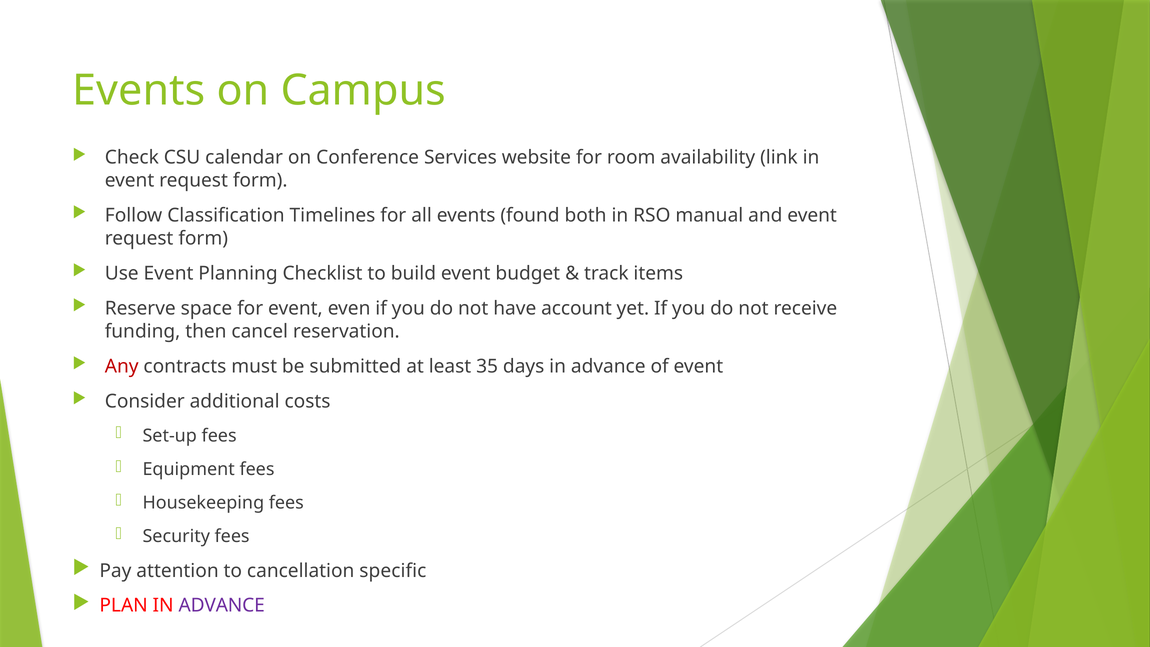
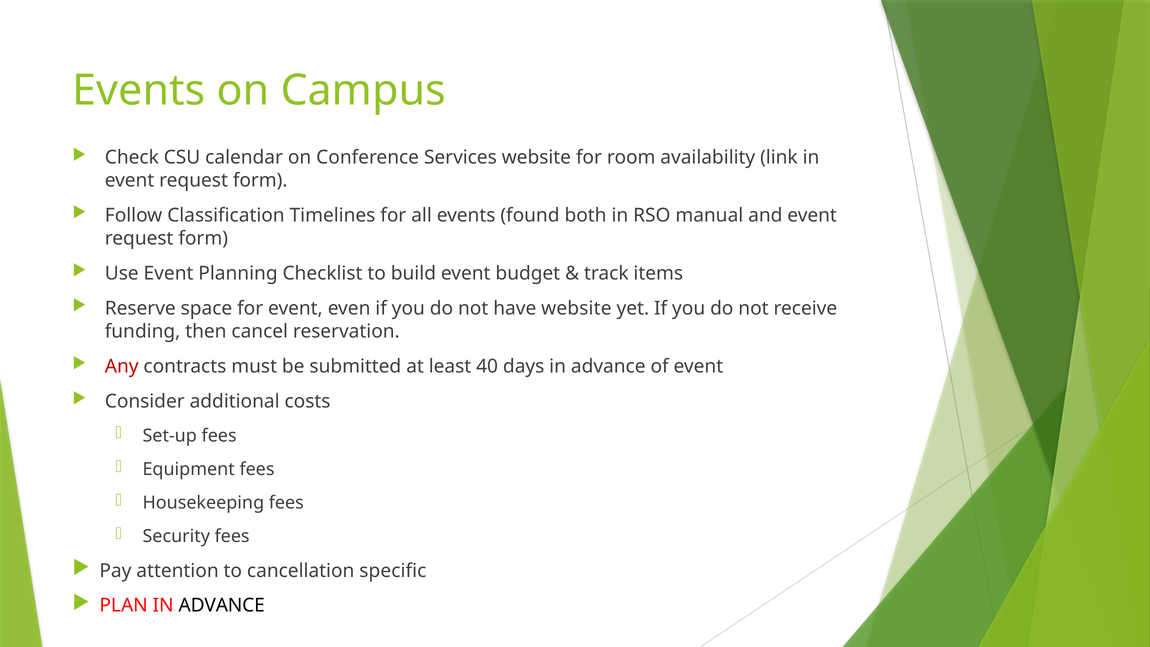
have account: account -> website (576, 308)
35: 35 -> 40 (487, 366)
ADVANCE colour: purple -> black (222, 606)
